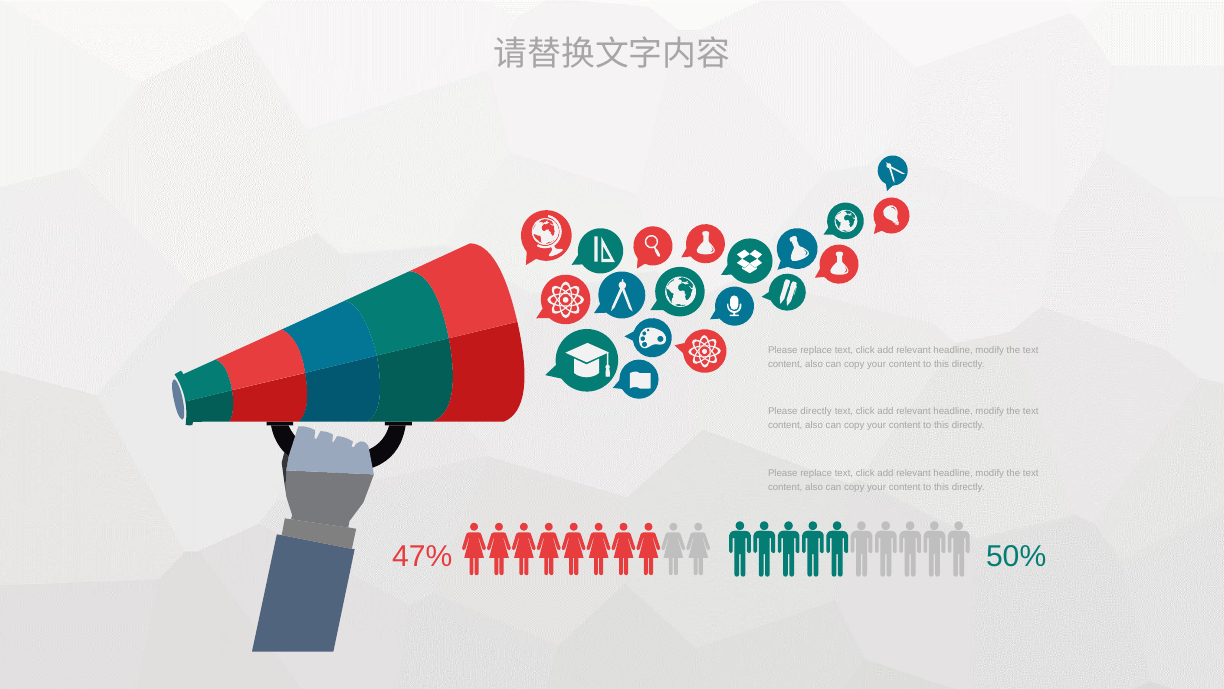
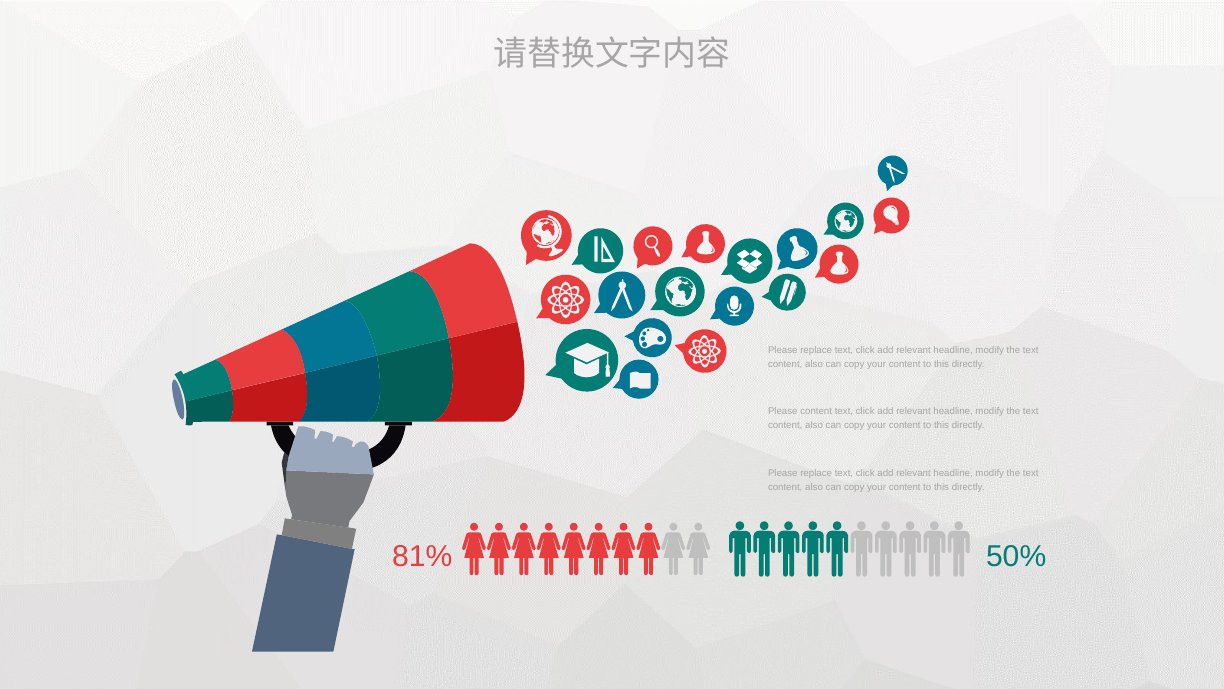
Please directly: directly -> content (816, 411)
47%: 47% -> 81% (422, 556)
